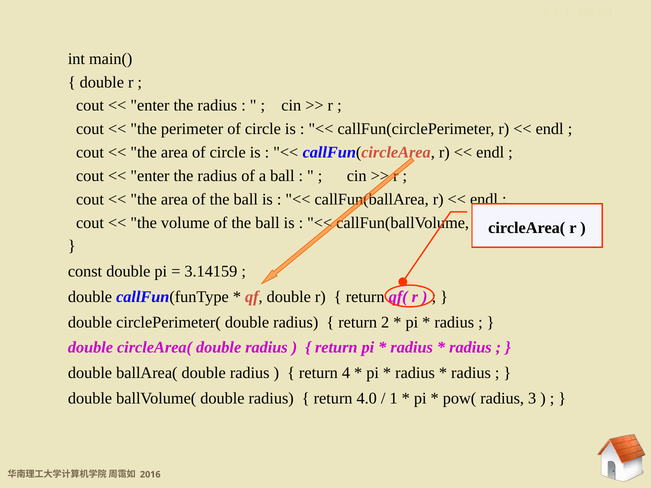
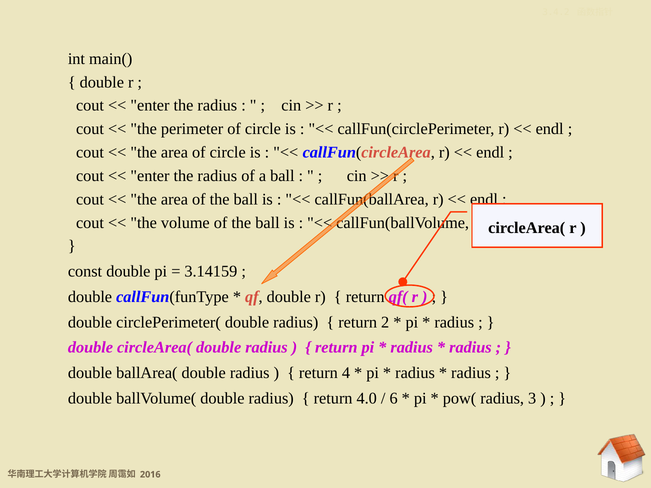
1: 1 -> 6 (394, 398)
